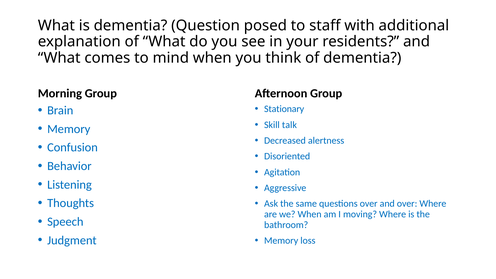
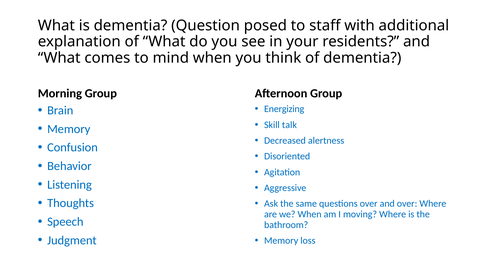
Stationary: Stationary -> Energizing (284, 109)
